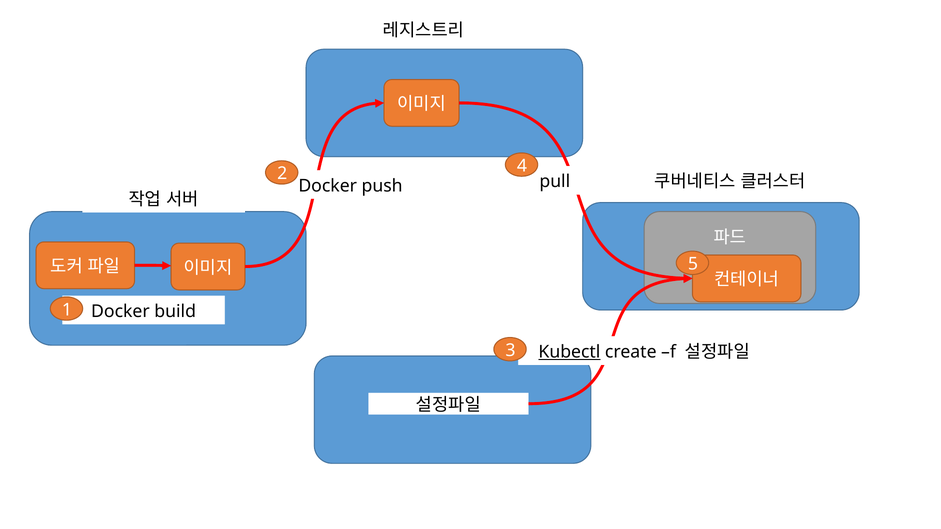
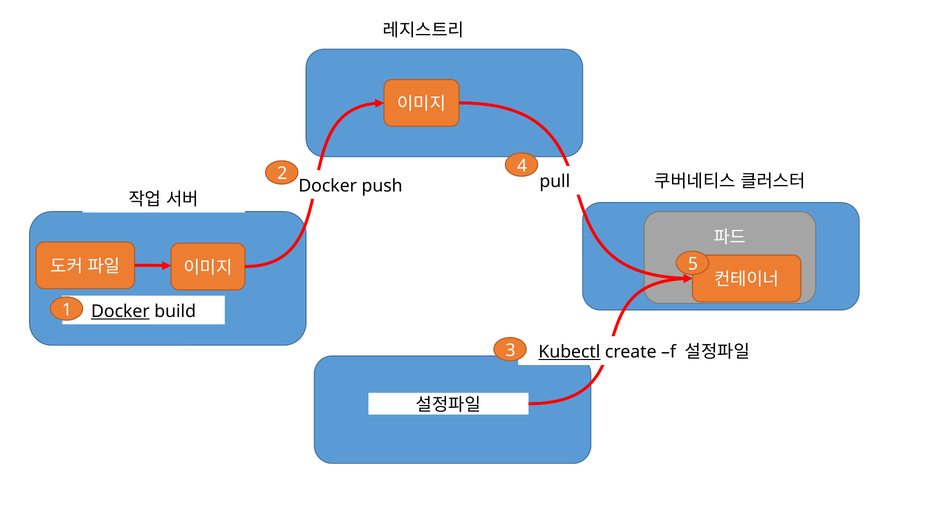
Docker underline: none -> present (120, 311)
